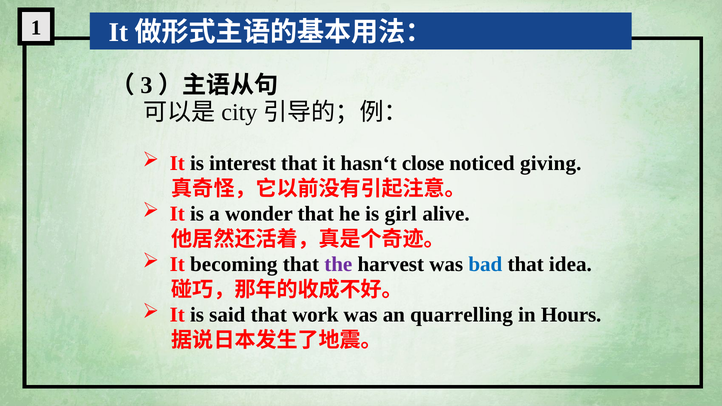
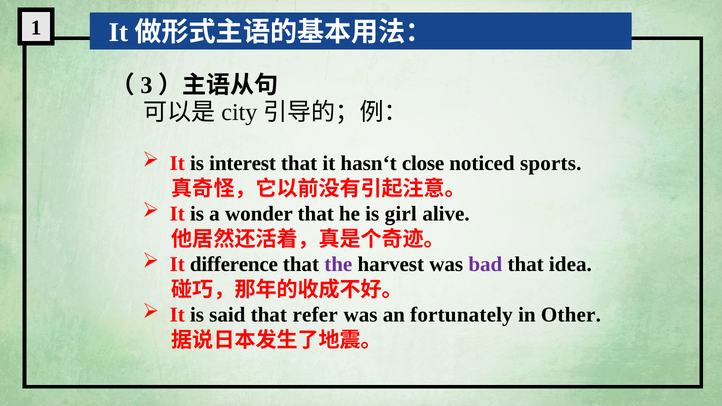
giving: giving -> sports (551, 163)
becoming: becoming -> difference (234, 264)
bad colour: blue -> purple (485, 264)
work: work -> refer (315, 315)
quarrelling: quarrelling -> fortunately (461, 315)
Hours: Hours -> Other (571, 315)
